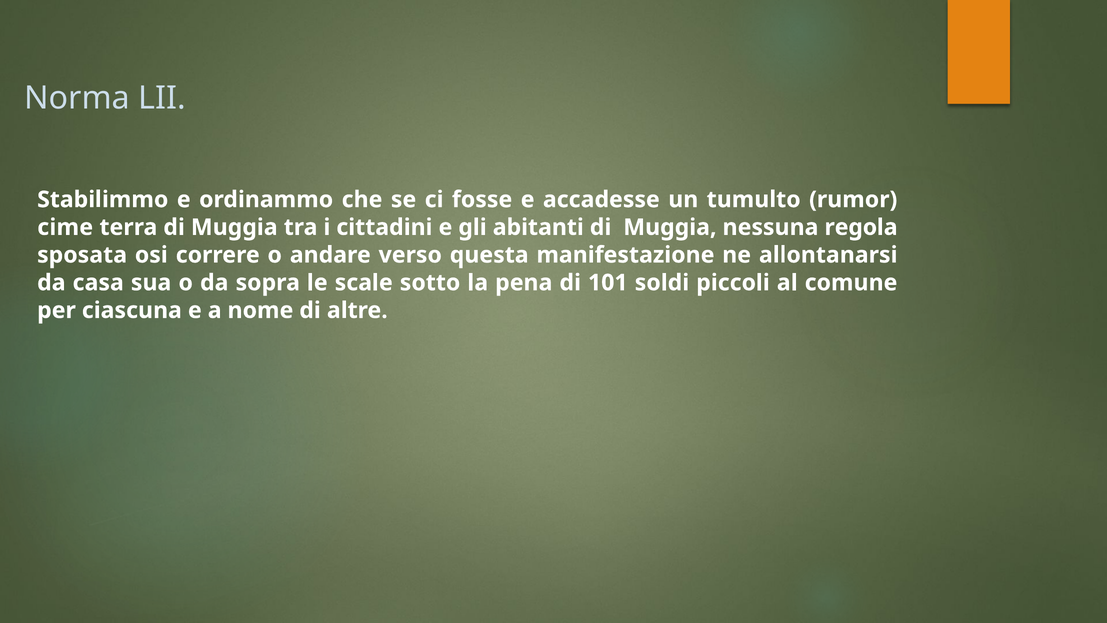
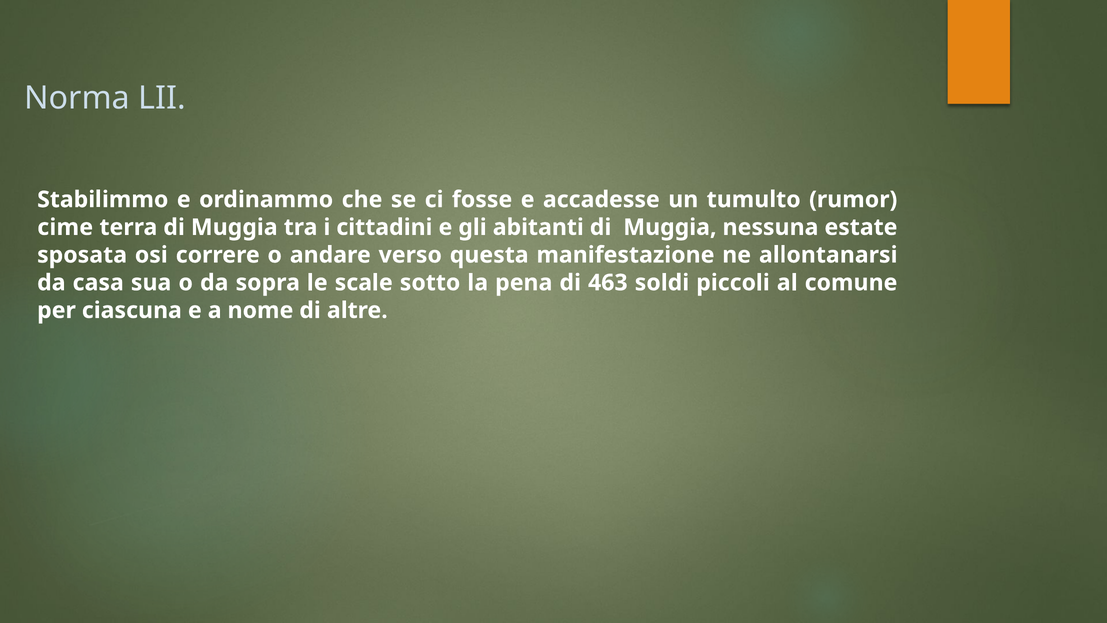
regola: regola -> estate (861, 227)
101: 101 -> 463 (608, 283)
